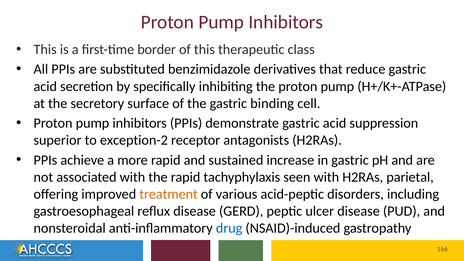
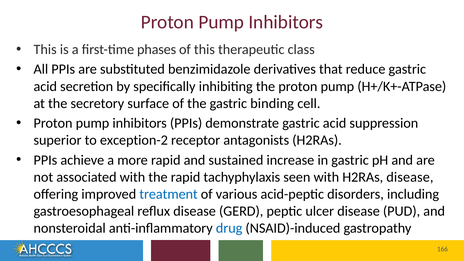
border: border -> phases (157, 49)
H2RAs parietal: parietal -> disease (410, 177)
treatment colour: orange -> blue (169, 194)
